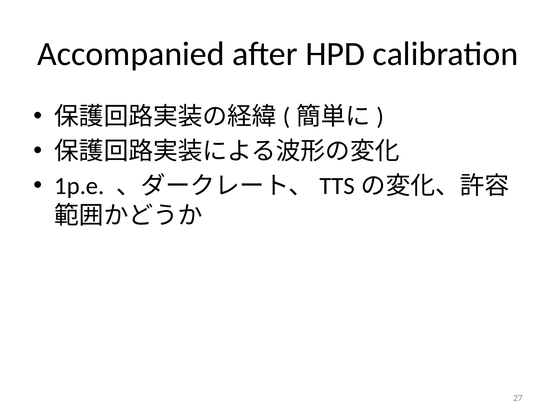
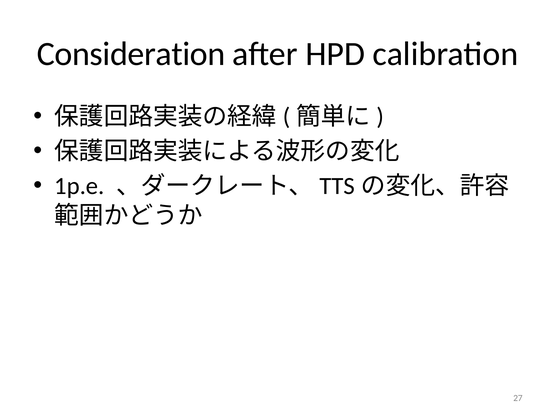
Accompanied: Accompanied -> Consideration (131, 54)
